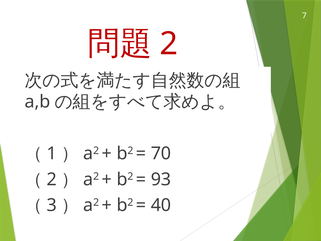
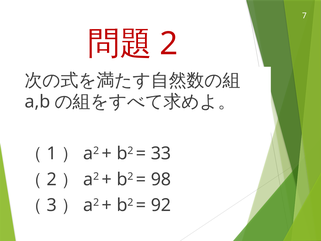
70: 70 -> 33 (161, 153)
93: 93 -> 98 (161, 179)
40: 40 -> 92 (161, 205)
